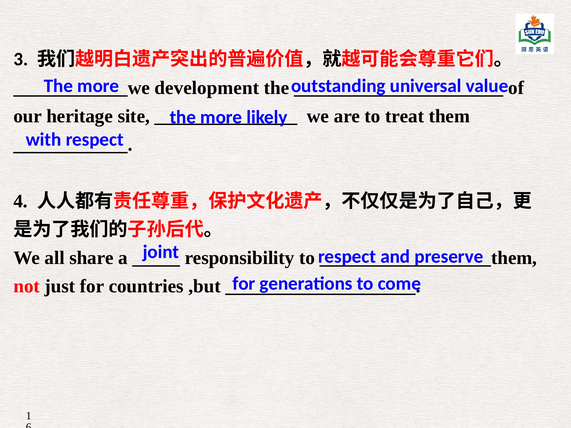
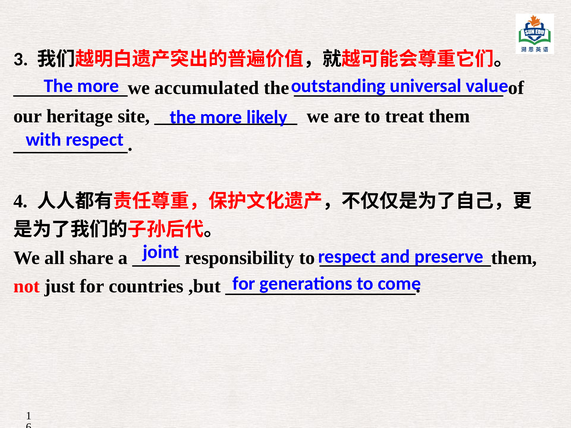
development: development -> accumulated (207, 88)
